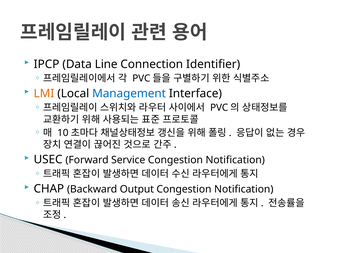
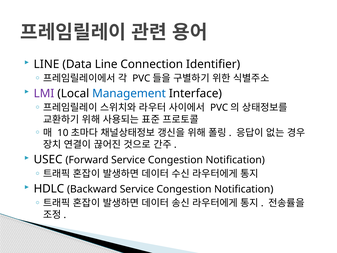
IPCP: IPCP -> LINE (46, 64)
LMI colour: orange -> purple (44, 93)
CHAP: CHAP -> HDLC (49, 189)
Backward Output: Output -> Service (137, 189)
